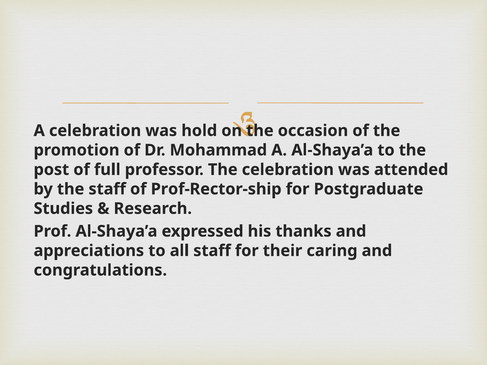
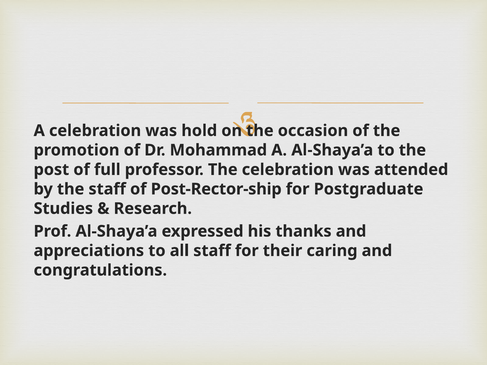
Prof-Rector-ship: Prof-Rector-ship -> Post-Rector-ship (216, 189)
